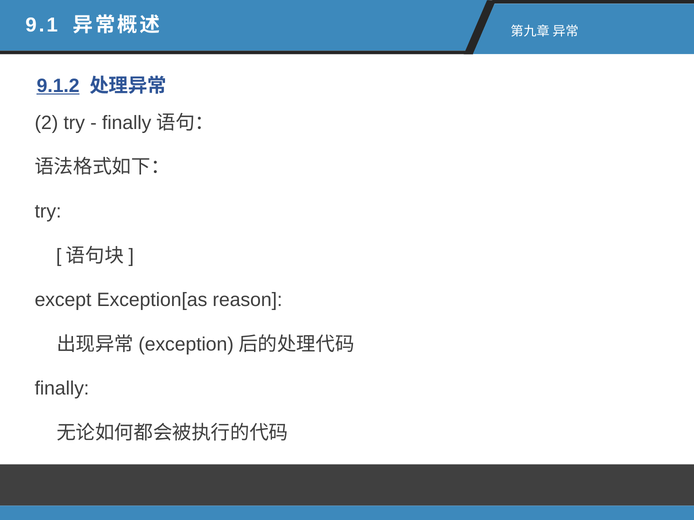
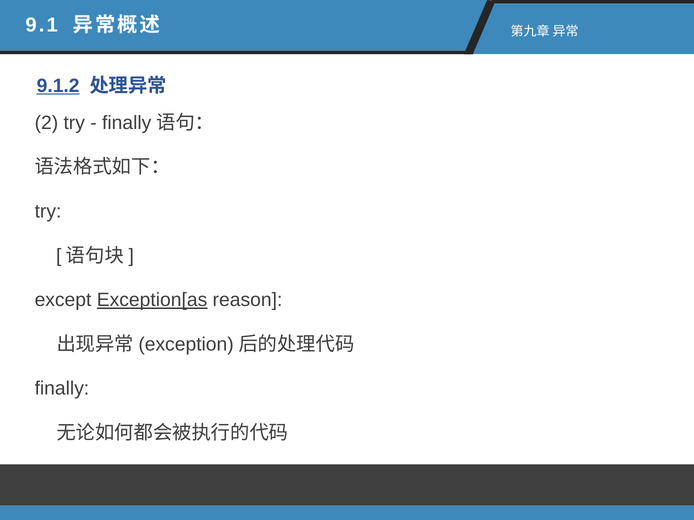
Exception[as underline: none -> present (152, 300)
